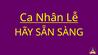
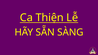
Nhân: Nhân -> Thiện (50, 18)
